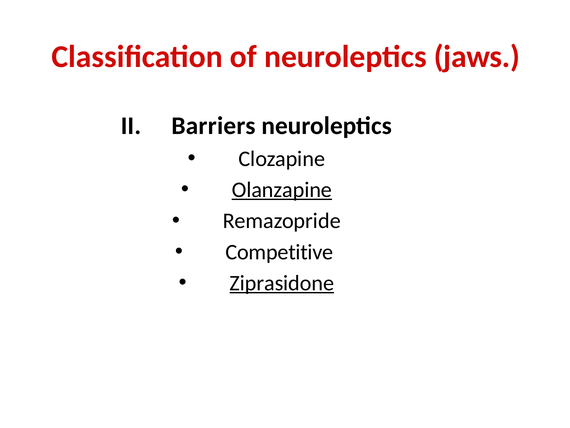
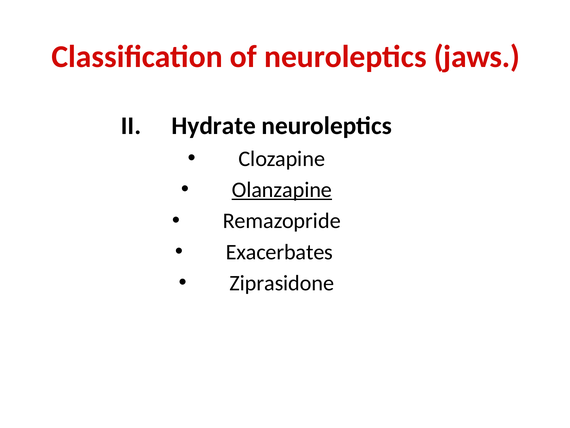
Barriers: Barriers -> Hydrate (214, 126)
Competitive: Competitive -> Exacerbates (279, 252)
Ziprasidone underline: present -> none (282, 283)
